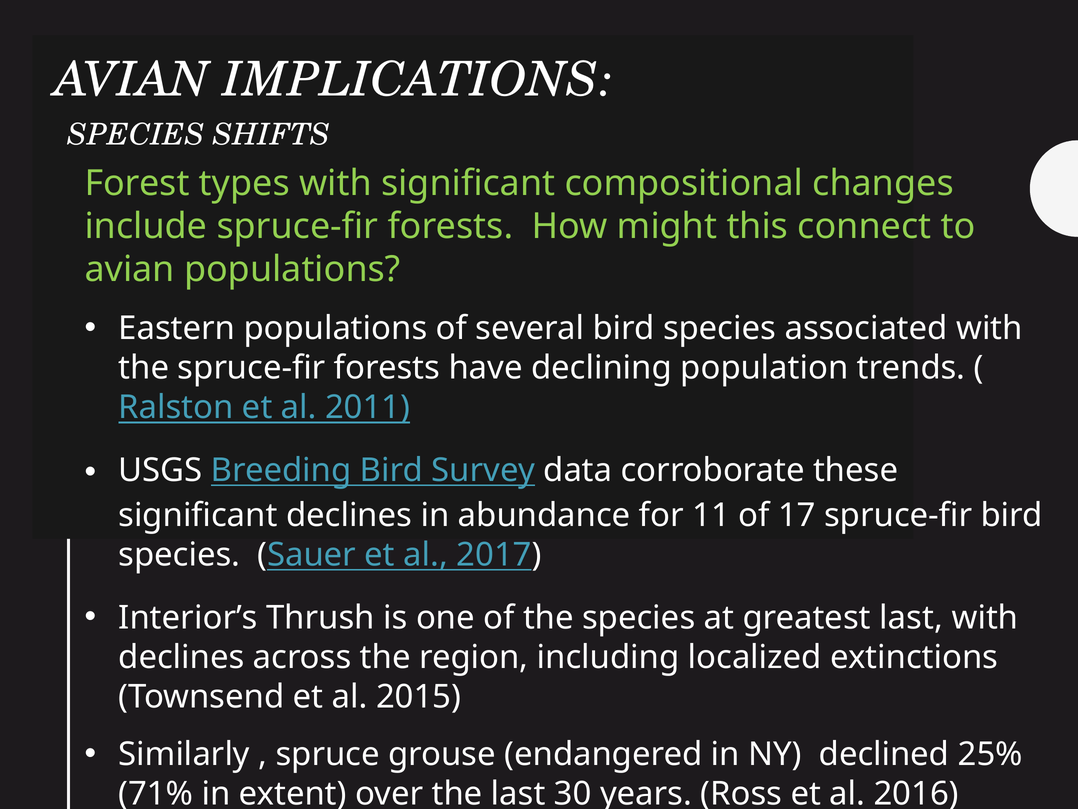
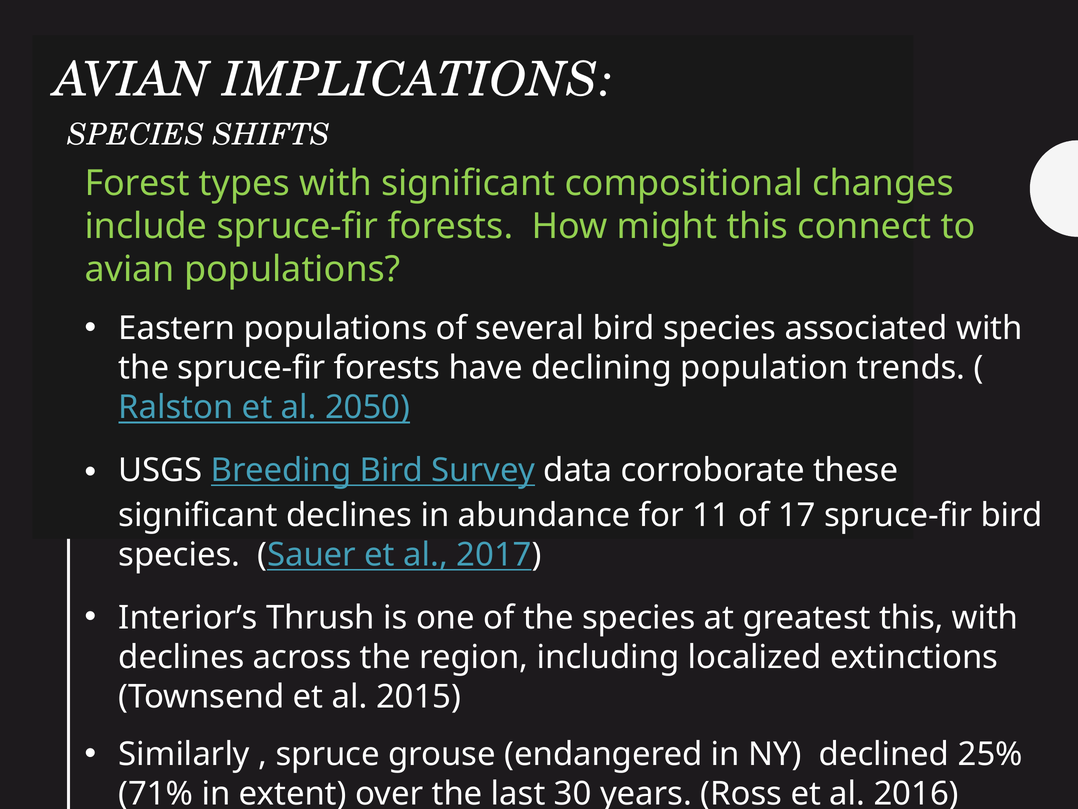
2011: 2011 -> 2050 (368, 407)
greatest last: last -> this (911, 617)
